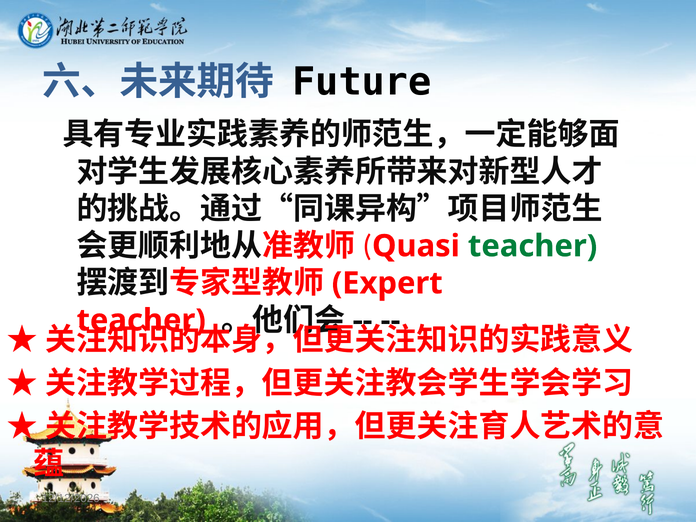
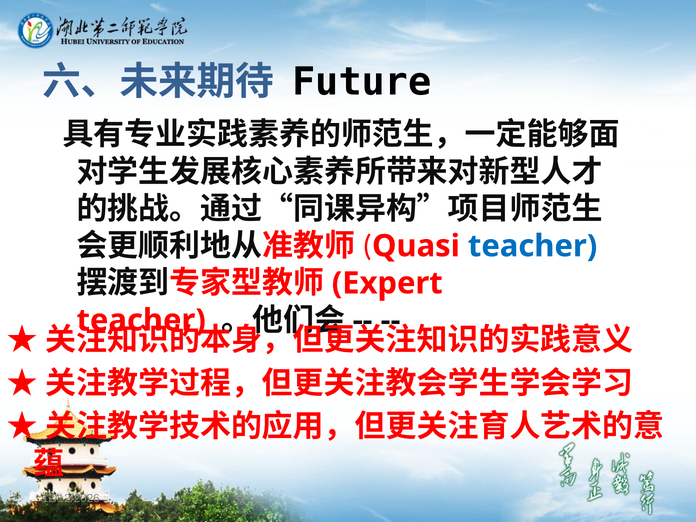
teacher colour: green -> blue (533, 246)
